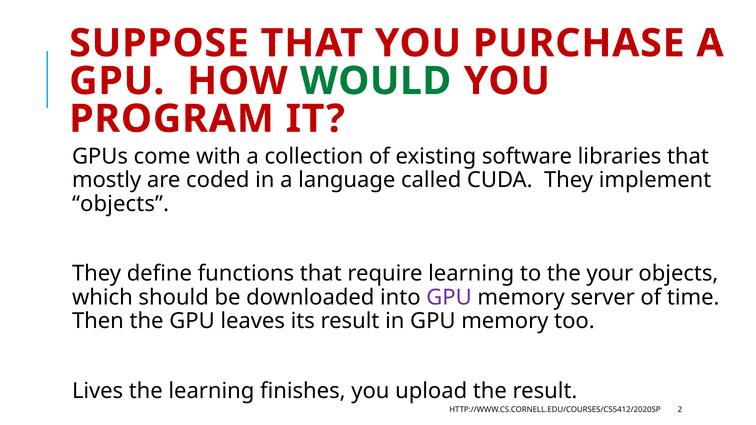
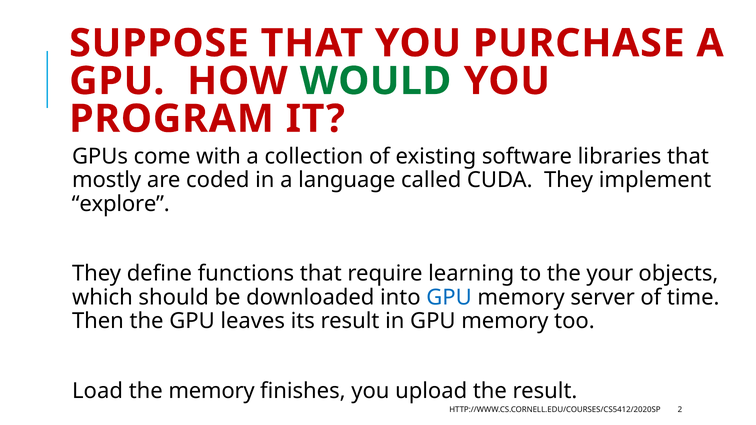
objects: objects -> explore (121, 204)
GPU colour: purple -> blue (449, 298)
Lives: Lives -> Load (98, 391)
the learning: learning -> memory (212, 391)
